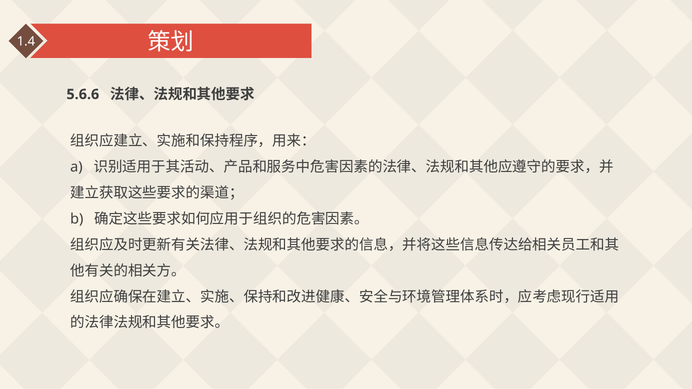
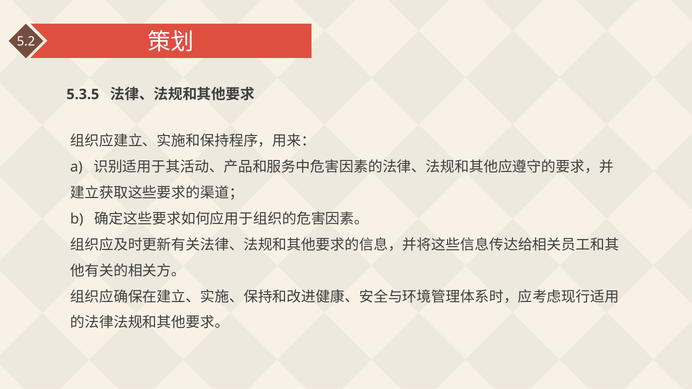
1.4: 1.4 -> 5.2 (26, 42)
5.6.6: 5.6.6 -> 5.3.5 (83, 94)
